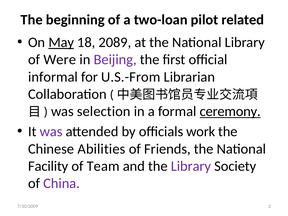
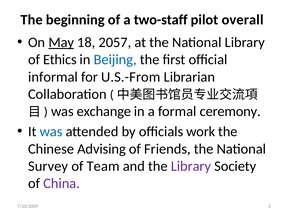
two-loan: two-loan -> two-staff (161, 20)
related: related -> overall (243, 20)
2089: 2089 -> 2057 (115, 42)
Were: Were -> Ethics (60, 60)
Beijing colour: purple -> blue (115, 60)
selection: selection -> exchange (104, 111)
ceremony underline: present -> none (230, 111)
was colour: purple -> blue (51, 132)
Abilities: Abilities -> Advising (102, 149)
Facility: Facility -> Survey (48, 166)
